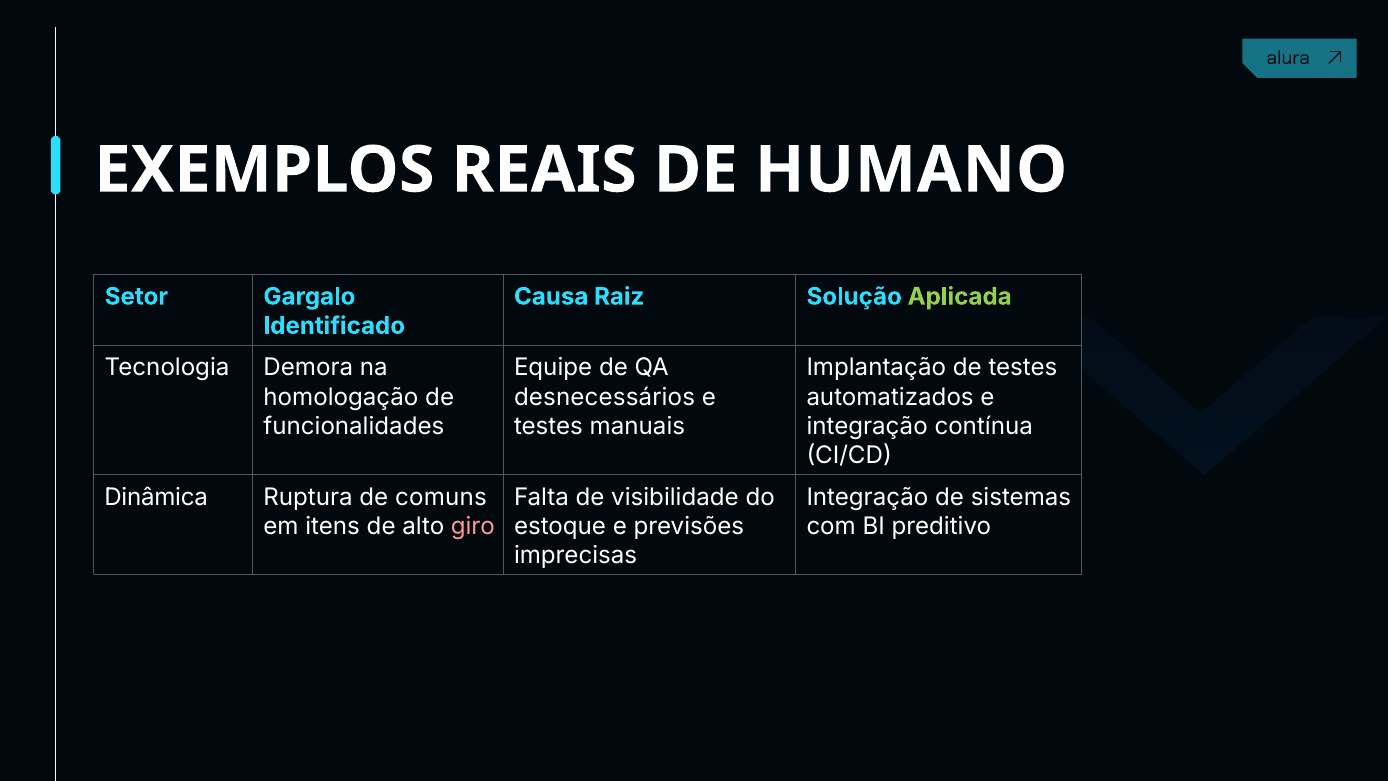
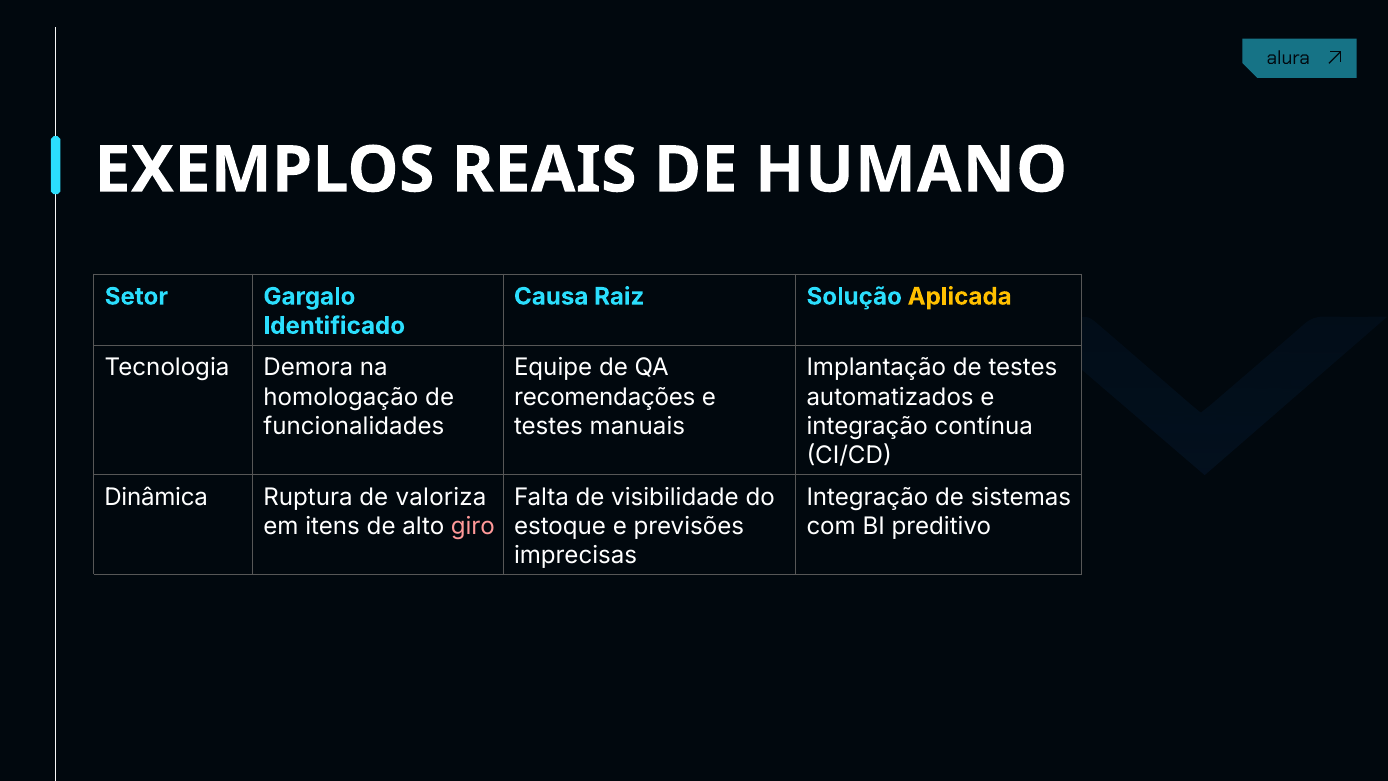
Aplicada colour: light green -> yellow (960, 296)
desnecessários: desnecessários -> recomendações (605, 397)
comuns: comuns -> valoriza (441, 497)
